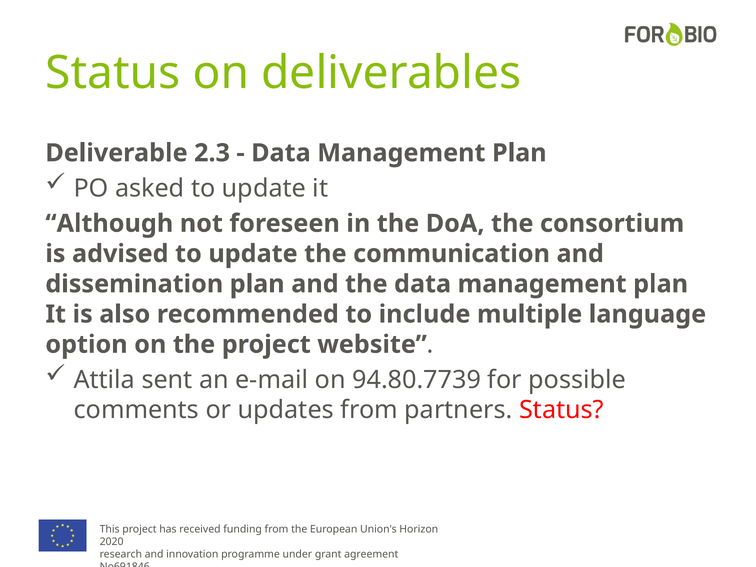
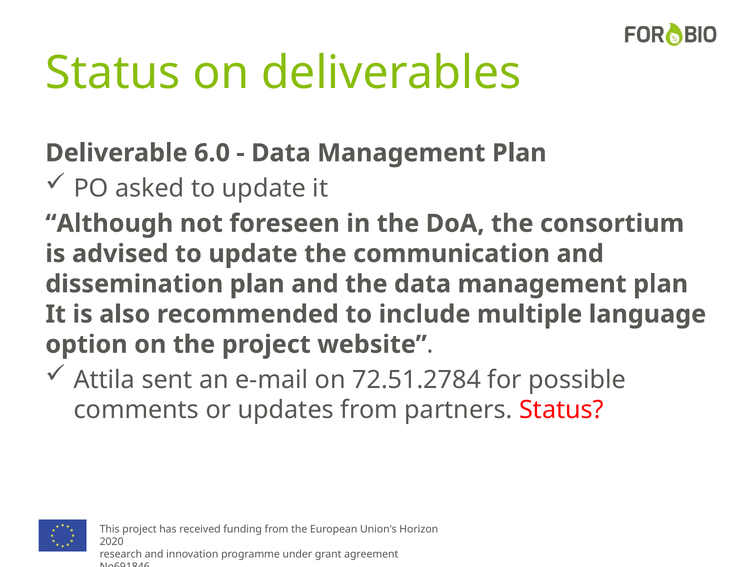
2.3: 2.3 -> 6.0 (212, 153)
94.80.7739: 94.80.7739 -> 72.51.2784 (417, 380)
